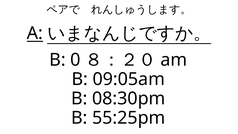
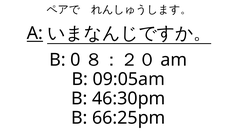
08:30pm: 08:30pm -> 46:30pm (129, 98)
55:25pm: 55:25pm -> 66:25pm (129, 118)
